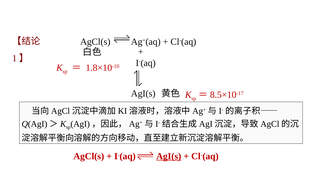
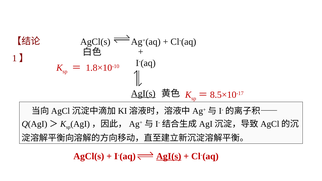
AgI(s underline: none -> present (143, 94)
